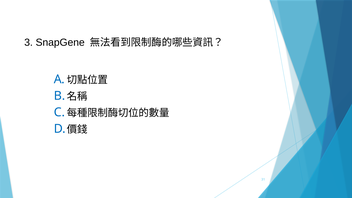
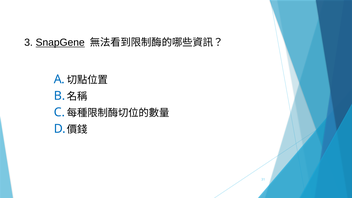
SnapGene underline: none -> present (60, 43)
